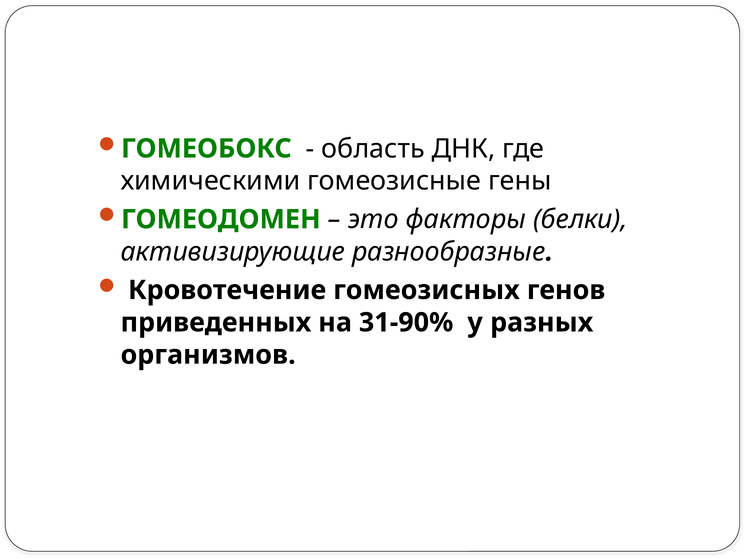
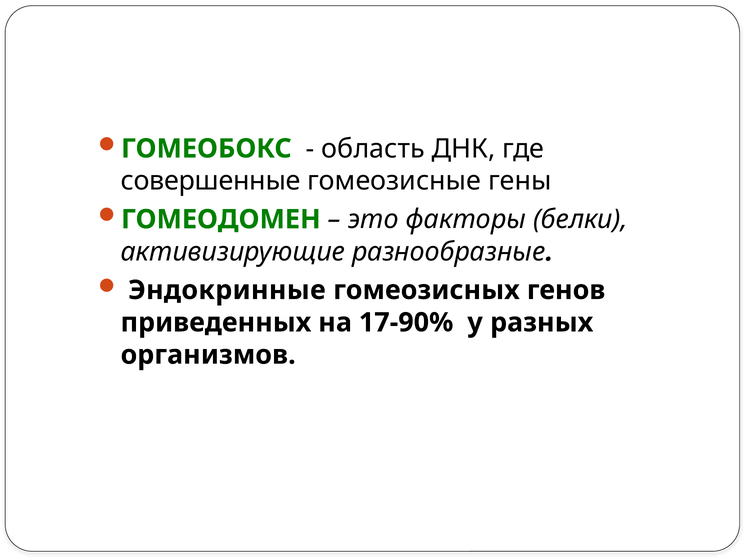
химическими: химическими -> совершенные (211, 181)
Кровотечение: Кровотечение -> Эндокринные (227, 290)
31-90%: 31-90% -> 17-90% (406, 322)
